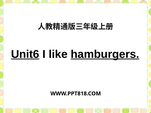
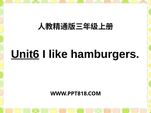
hamburgers underline: present -> none (105, 54)
